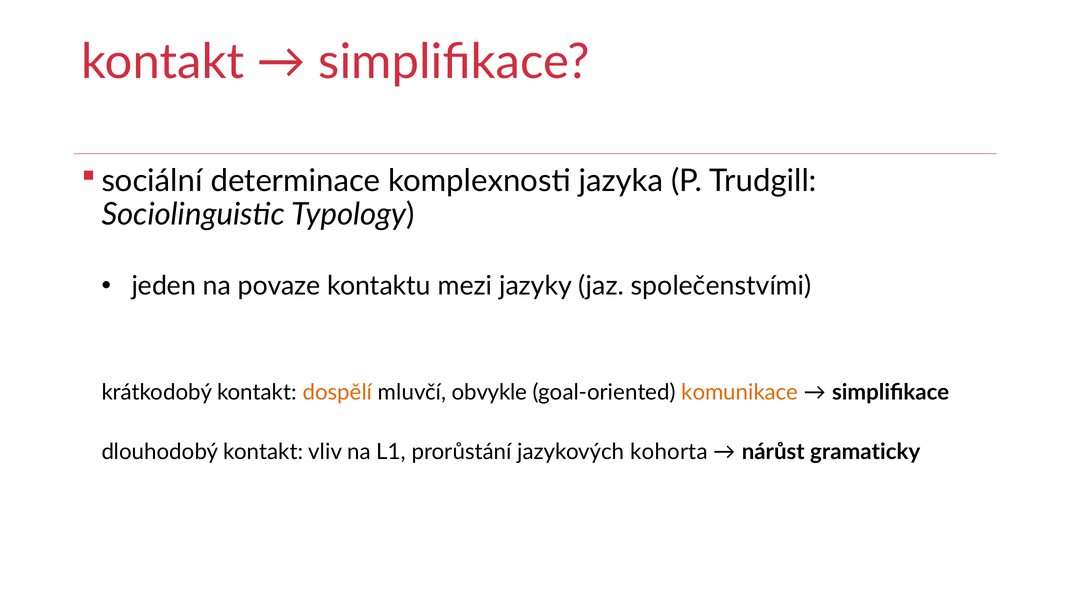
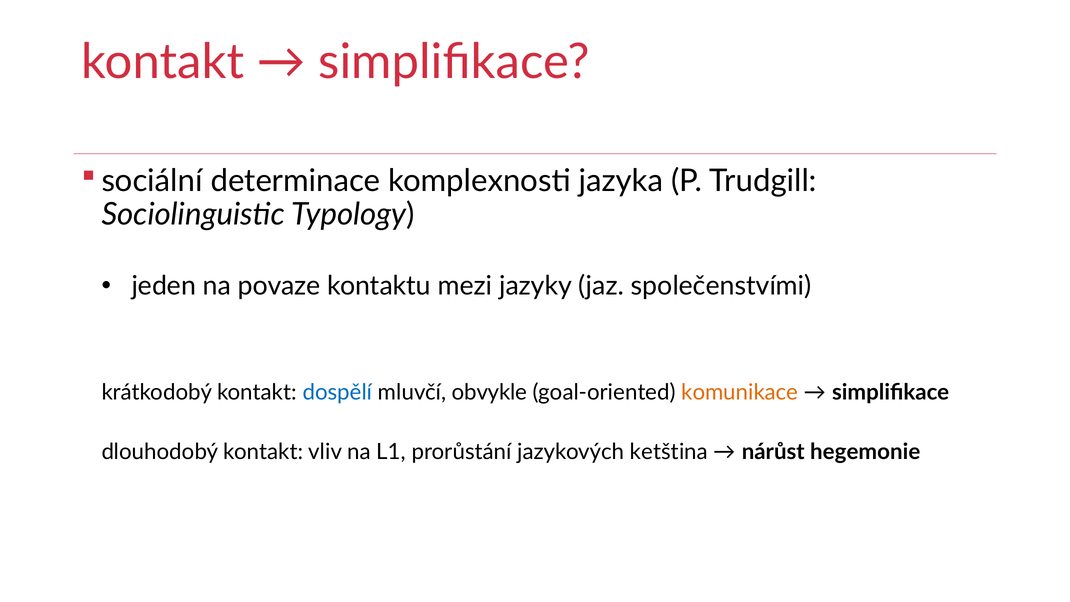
dospělí colour: orange -> blue (337, 392)
kohorta: kohorta -> ketština (669, 452)
gramaticky: gramaticky -> hegemonie (865, 452)
